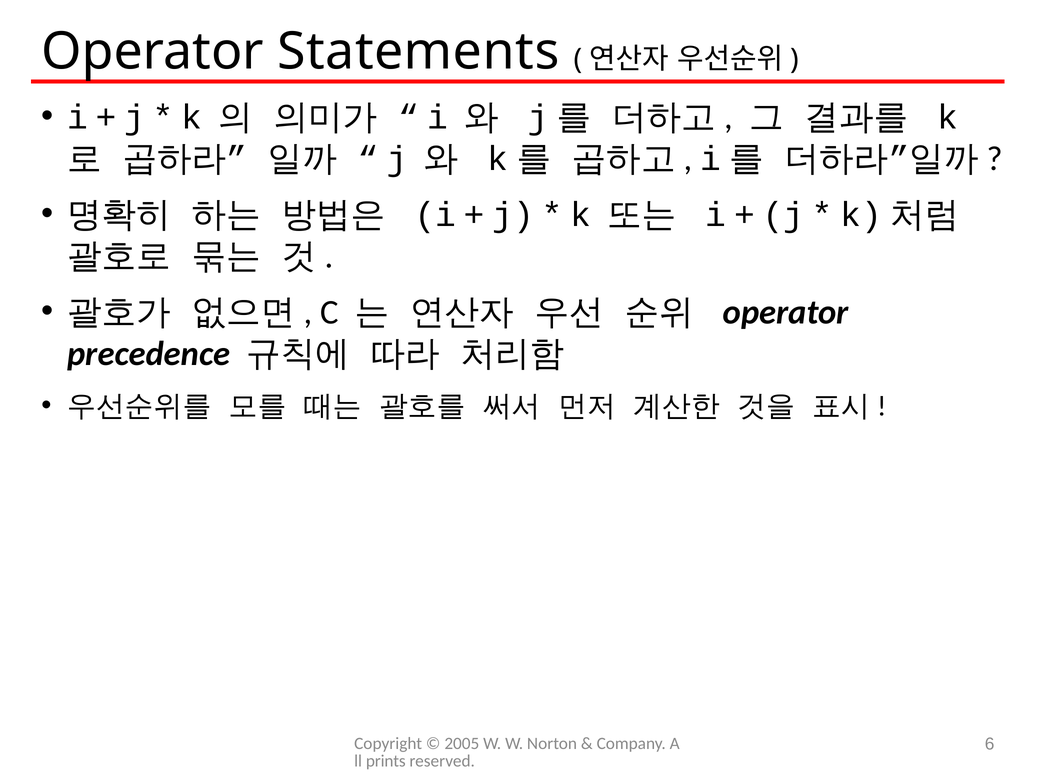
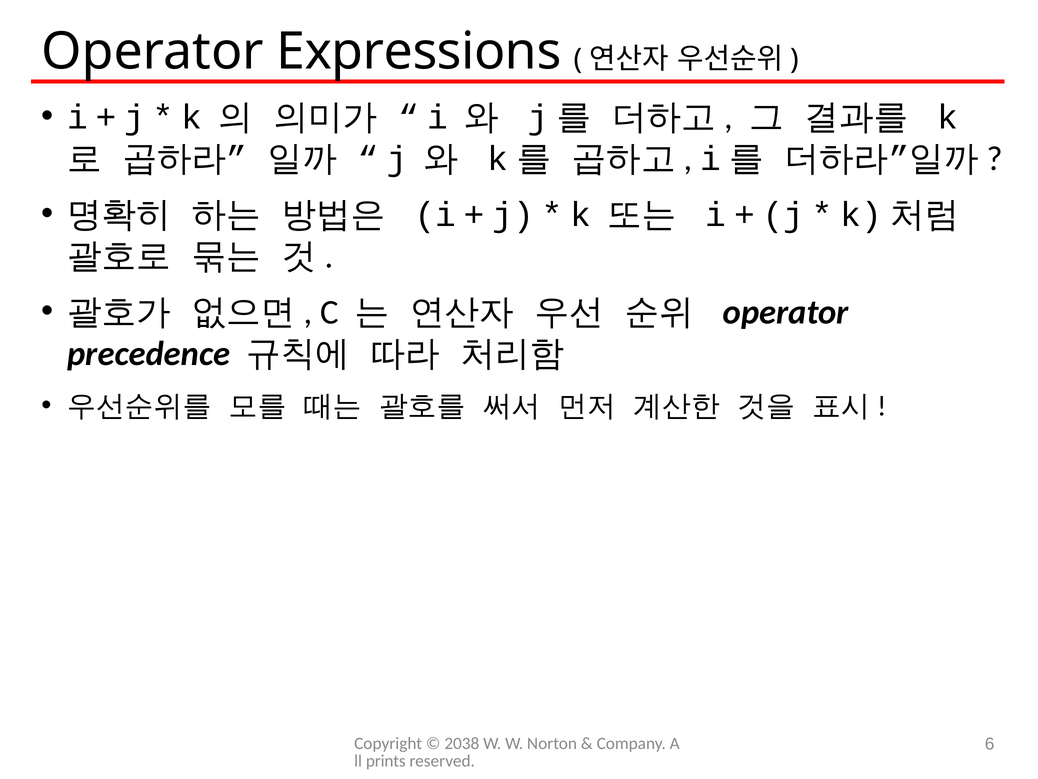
Statements: Statements -> Expressions (419, 52)
2005: 2005 -> 2038 (462, 743)
